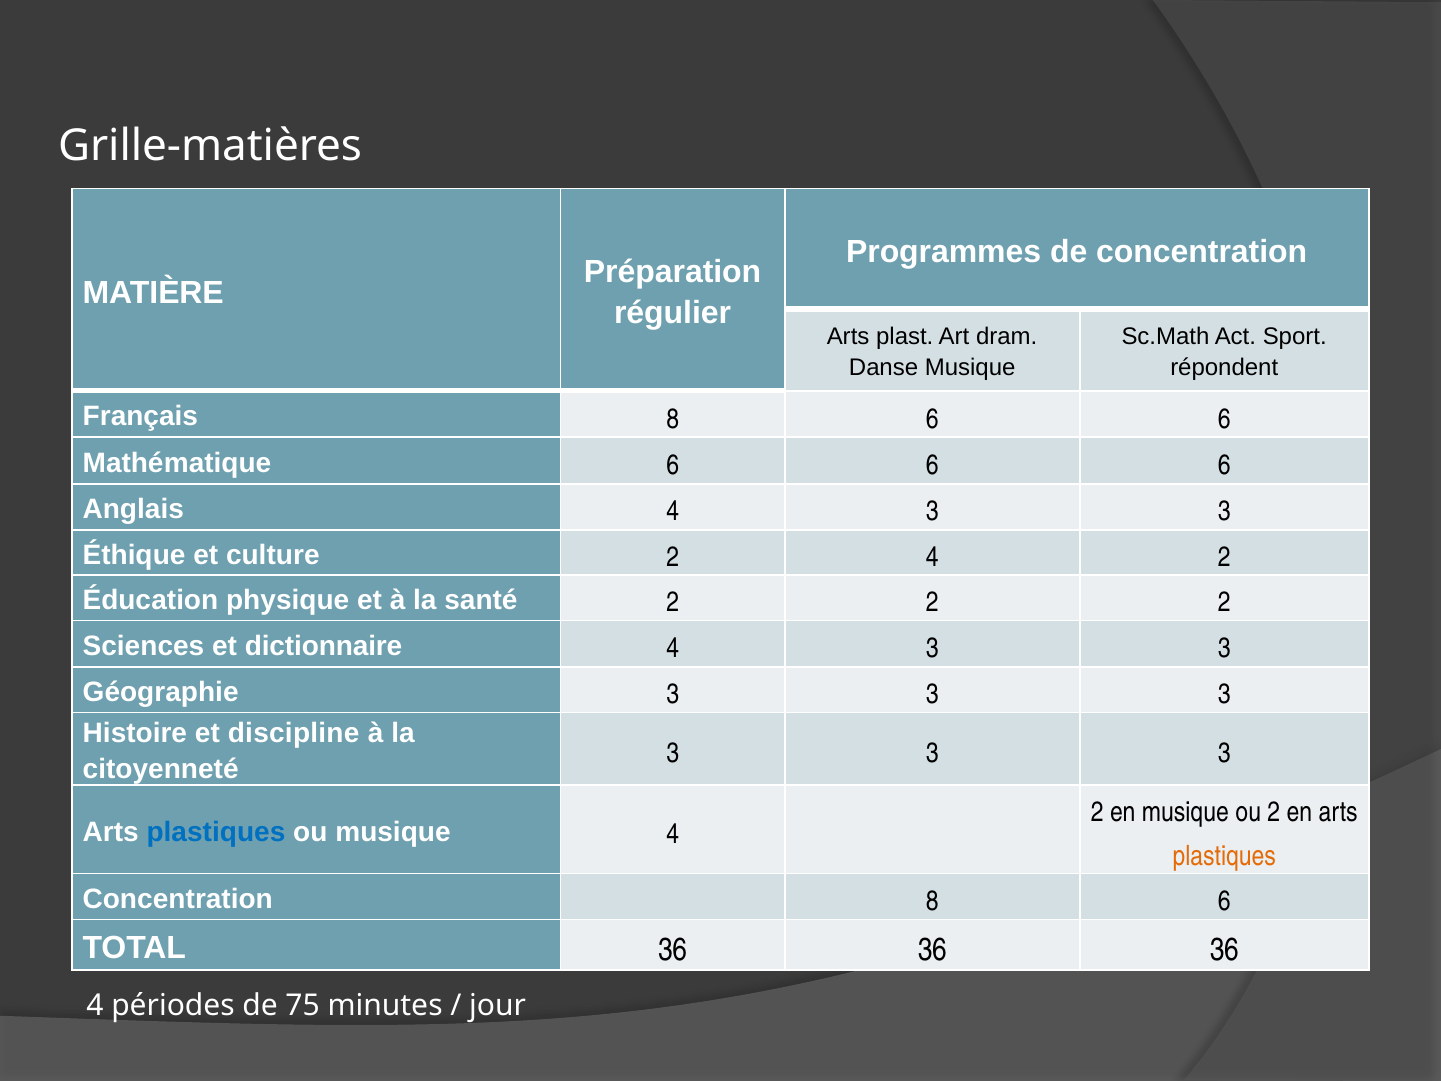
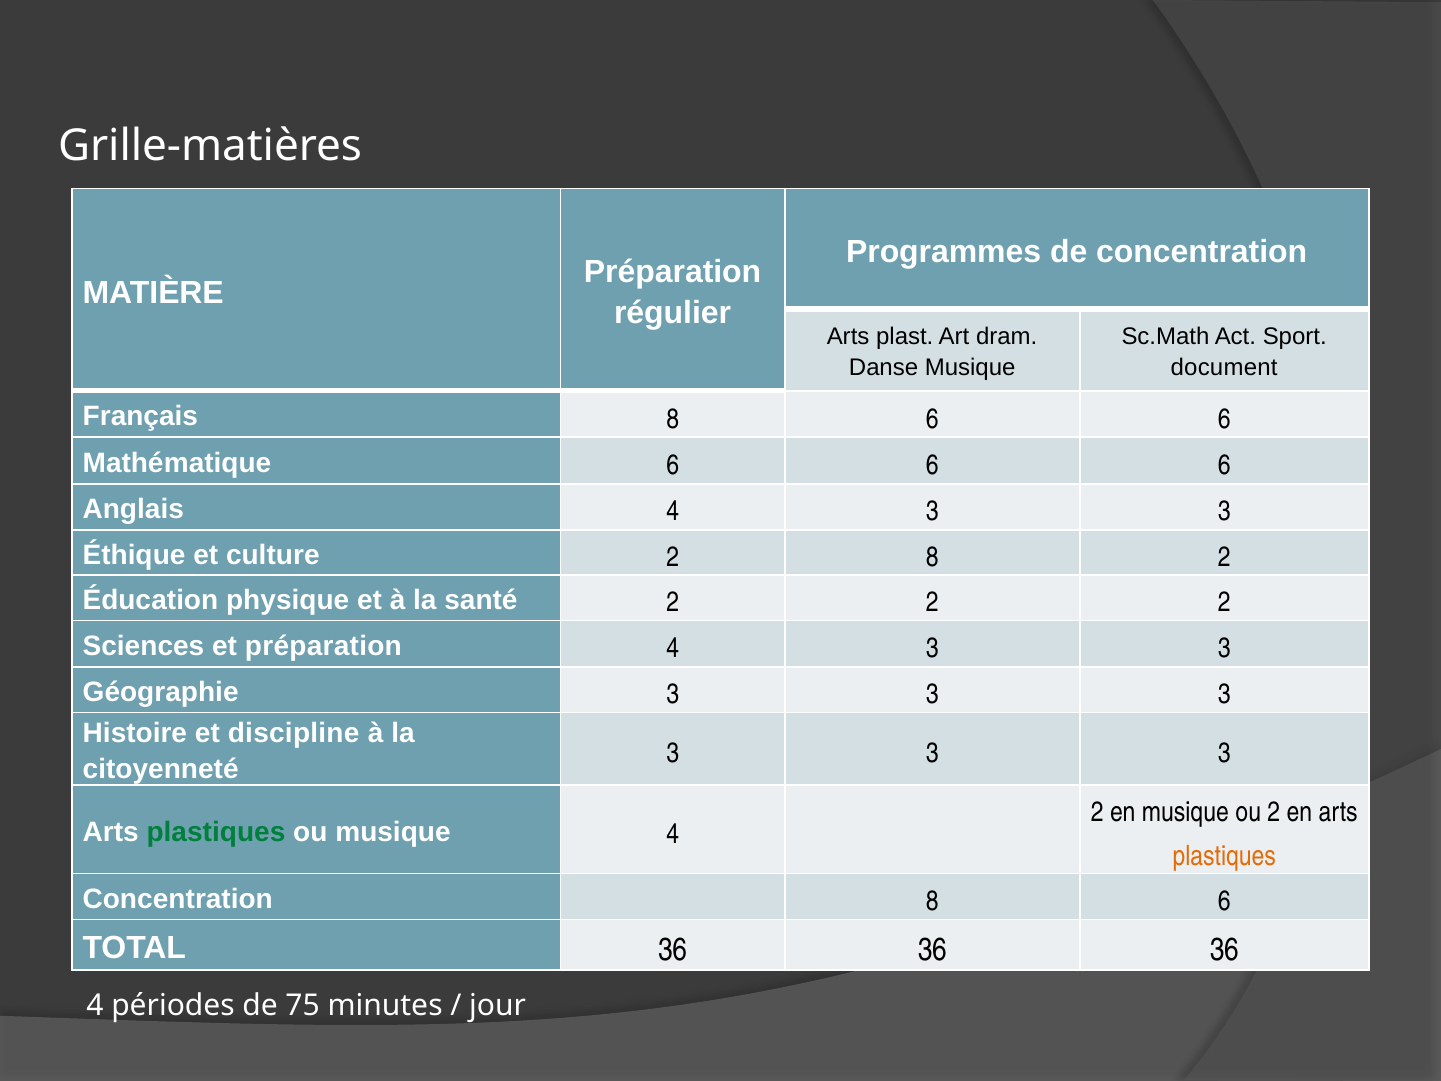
répondent: répondent -> document (1224, 368)
2 4: 4 -> 8 (932, 557)
et dictionnaire: dictionnaire -> préparation (323, 647)
plastiques colour: blue -> green (216, 832)
